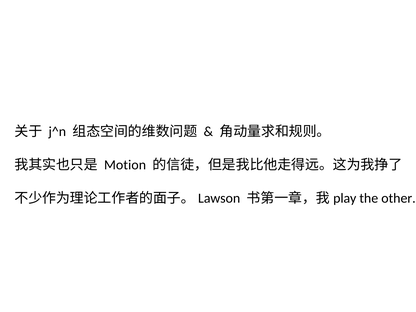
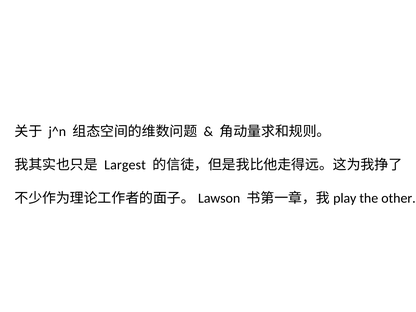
Motion: Motion -> Largest (125, 165)
